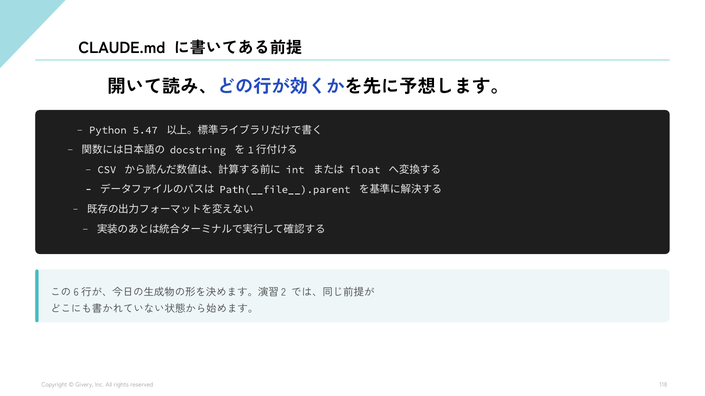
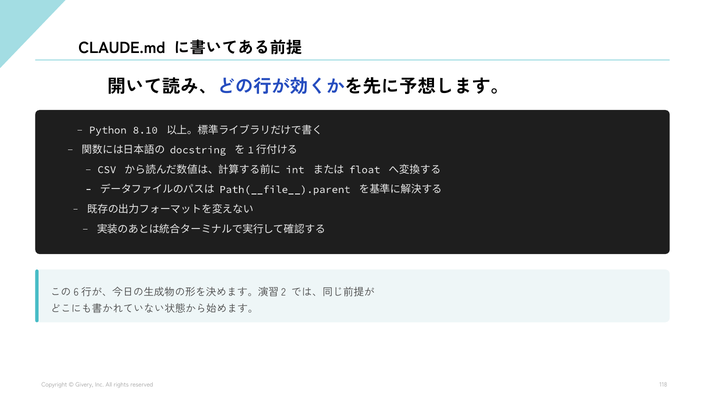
5.47: 5.47 -> 8.10 (145, 130)
